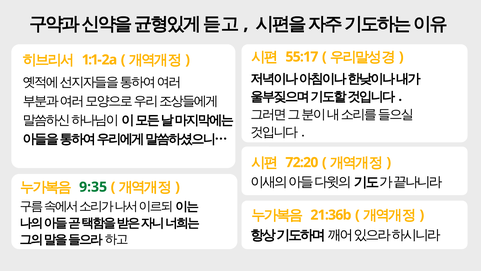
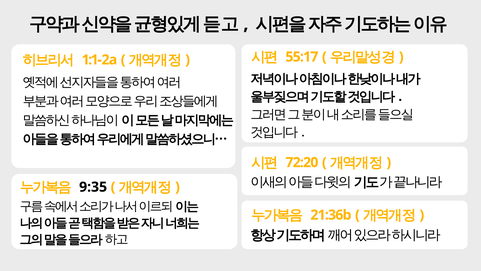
9:35 colour: green -> black (93, 187)
